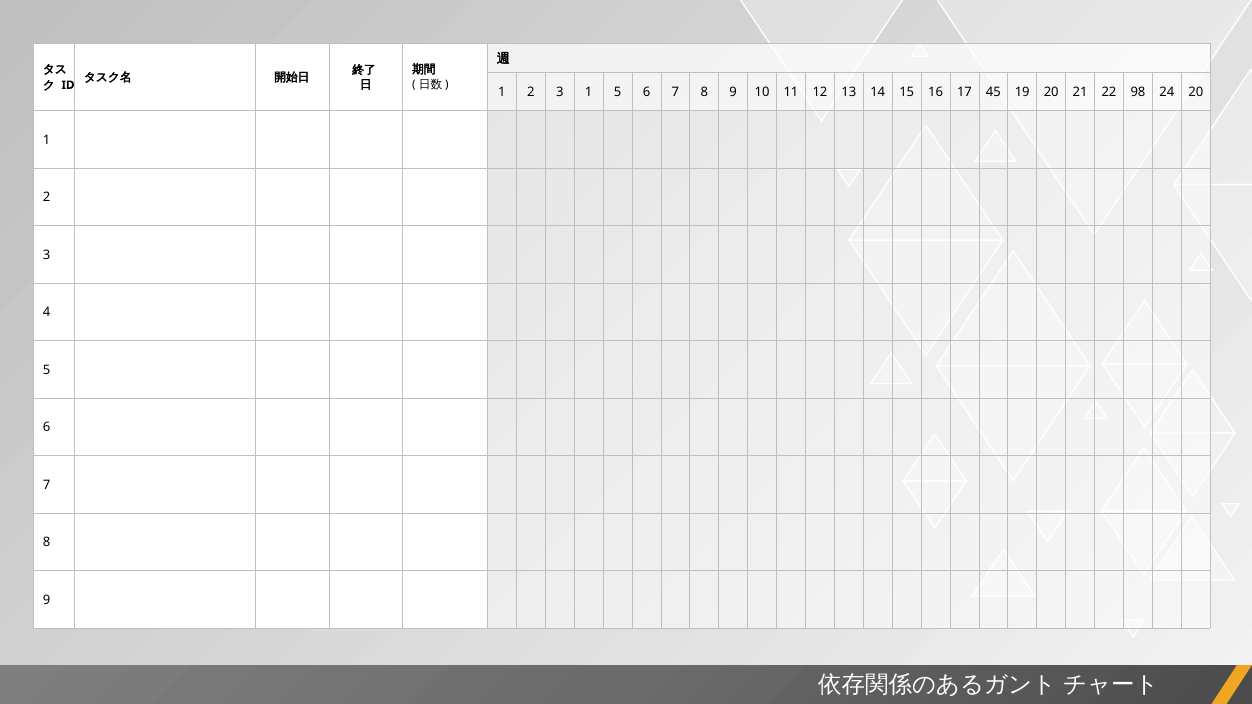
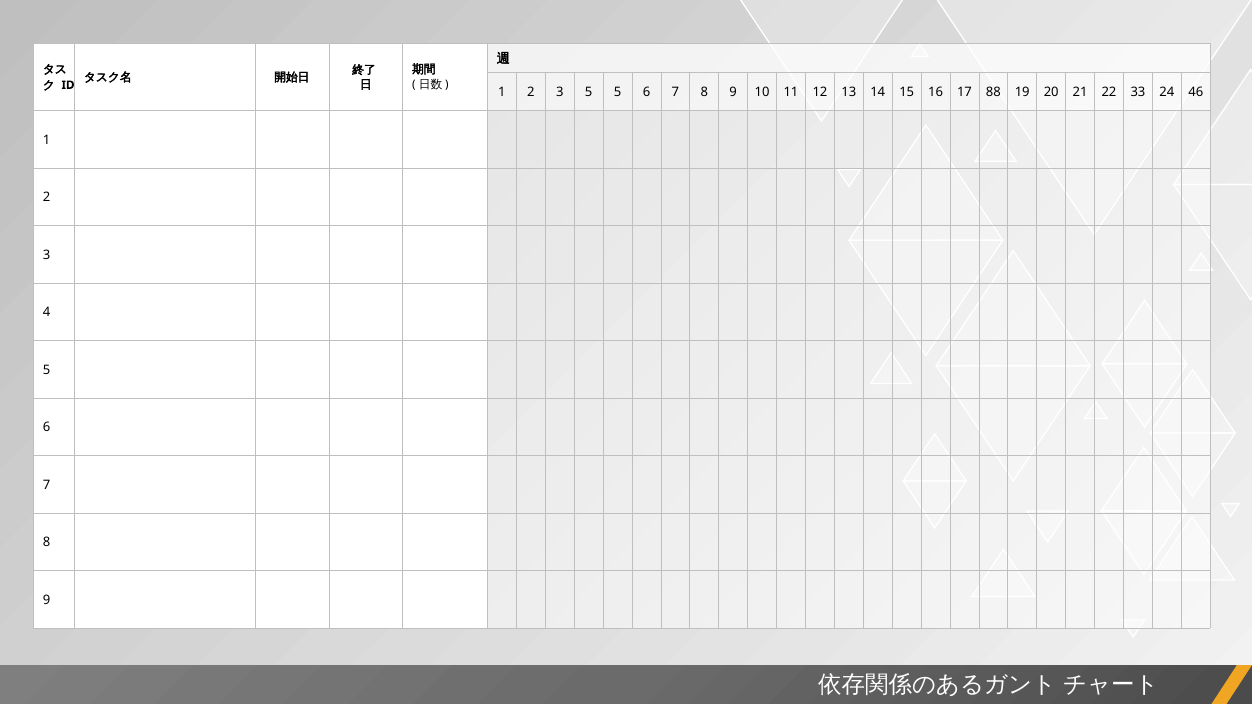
3 1: 1 -> 5 (589, 92)
45: 45 -> 88 (993, 92)
98: 98 -> 33 (1138, 92)
24 20: 20 -> 46 (1196, 92)
